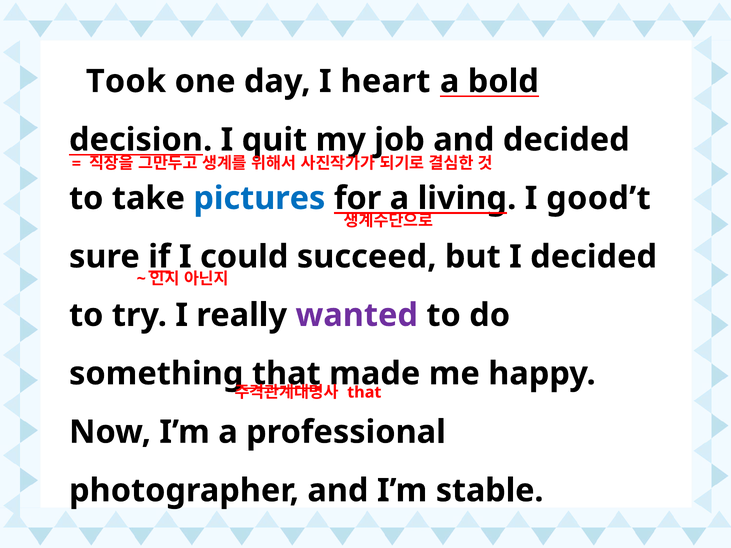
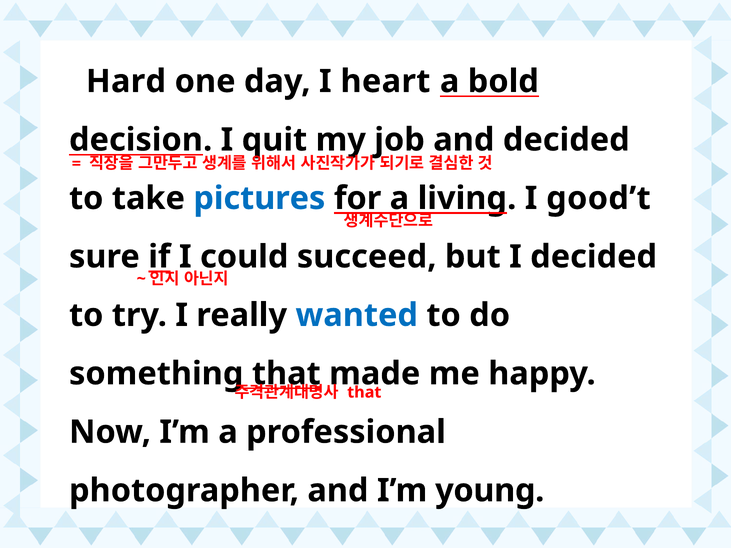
Took: Took -> Hard (126, 81)
wanted colour: purple -> blue (357, 315)
stable: stable -> young (490, 491)
